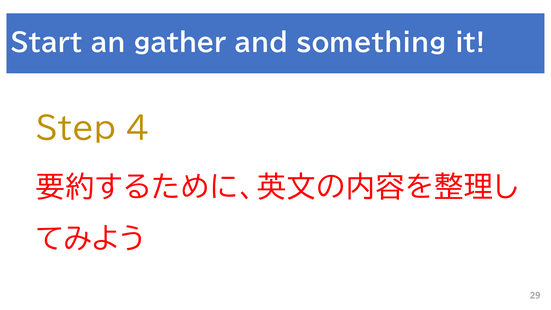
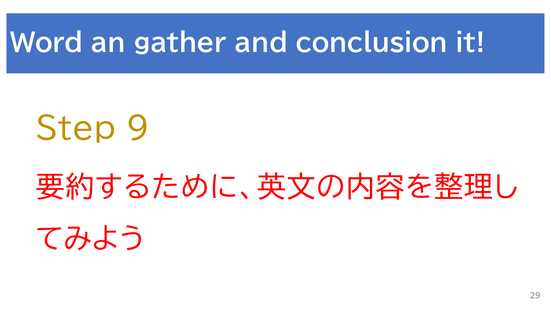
Start: Start -> Word (47, 43)
something: something -> conclusion (372, 43)
4: 4 -> 9 (138, 129)
